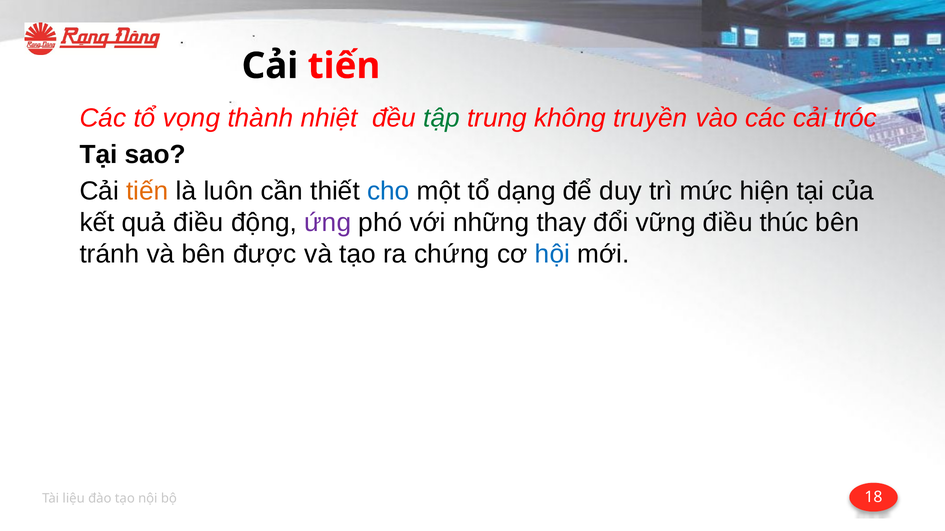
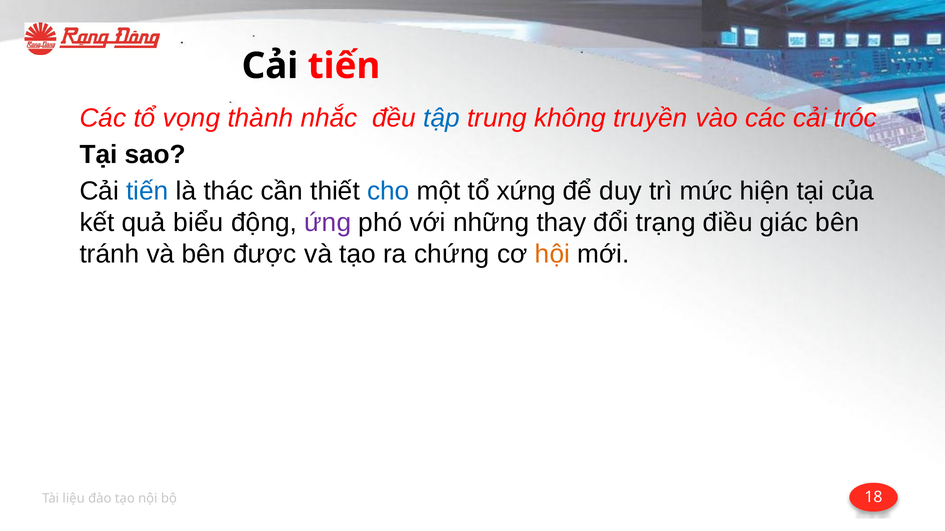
nhiệt: nhiệt -> nhắc (329, 118)
tập colour: green -> blue (442, 118)
tiến colour: orange -> blue (147, 192)
luôn: luôn -> thác (228, 192)
dạng: dạng -> xứng (526, 192)
quả điều: điều -> biểu (198, 223)
vững: vững -> trạng (666, 223)
thúc: thúc -> giác (784, 223)
hội colour: blue -> orange (552, 255)
